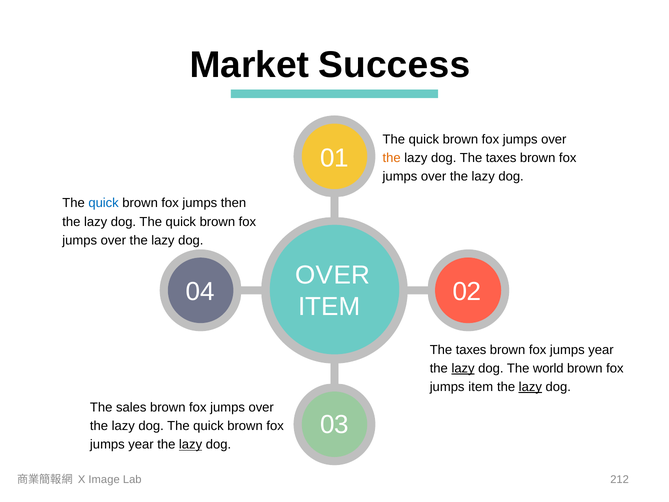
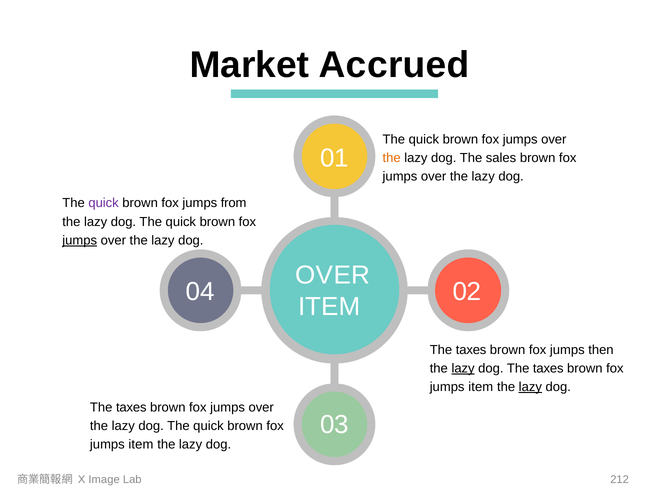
Success: Success -> Accrued (394, 65)
taxes: taxes -> sales (501, 158)
quick colour: blue -> purple (104, 203)
then: then -> from (234, 203)
jumps underline: none -> present (80, 240)
year: year -> then (601, 350)
world: world -> taxes (548, 368)
sales: sales -> taxes (131, 407)
year: year -> item (141, 444)
lazy underline: present -> none (191, 444)
